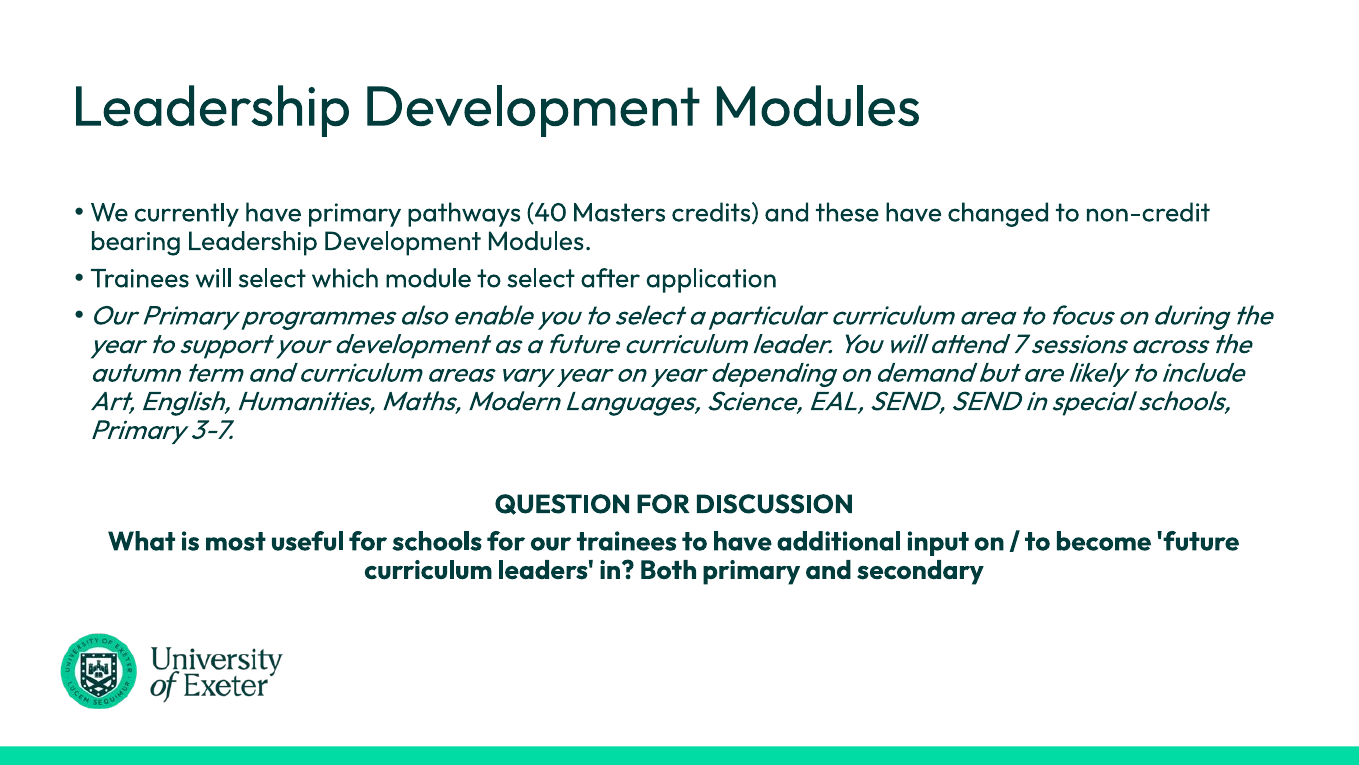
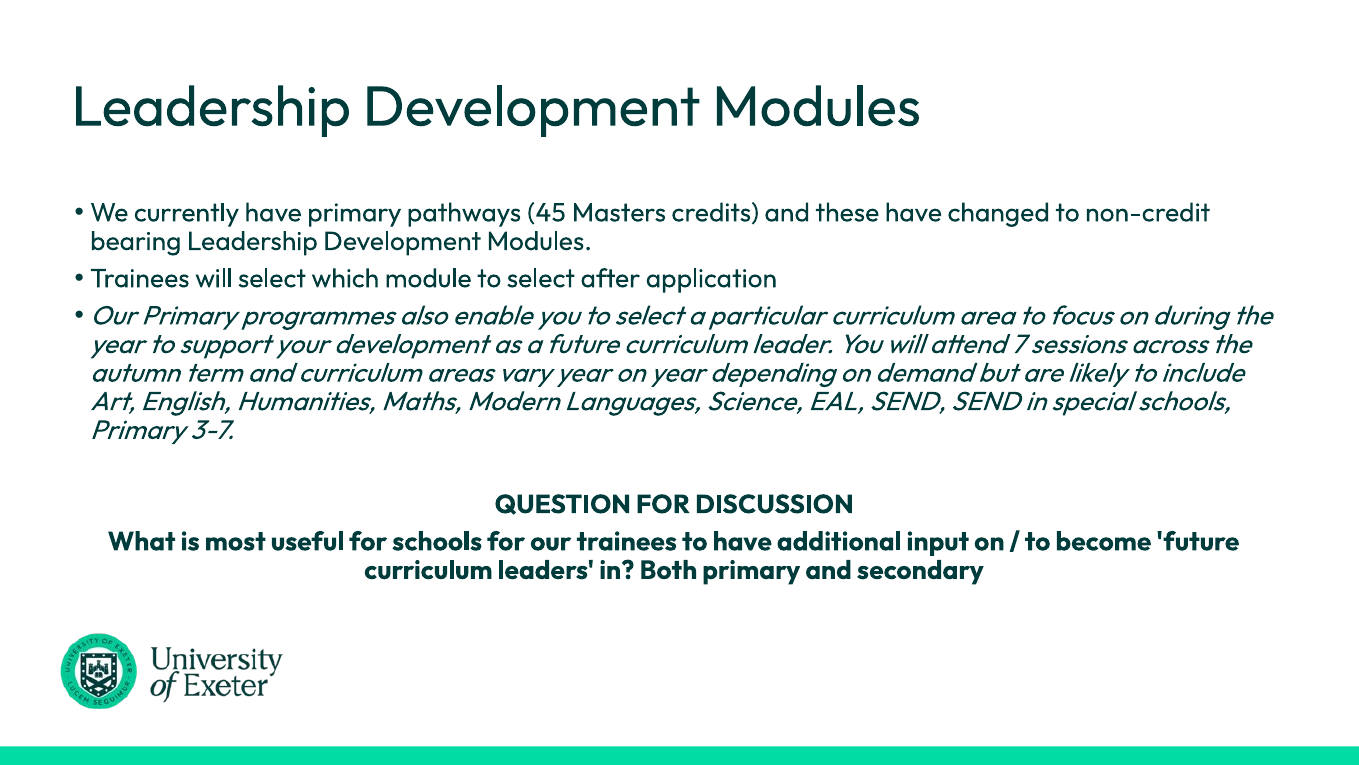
40: 40 -> 45 (546, 213)
